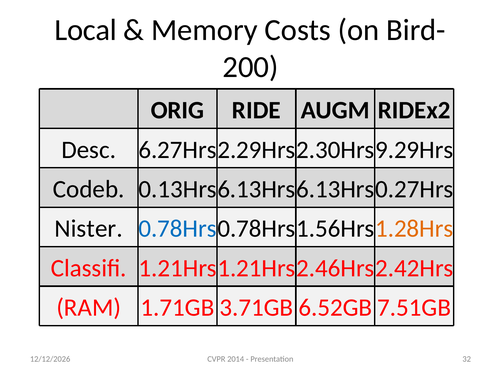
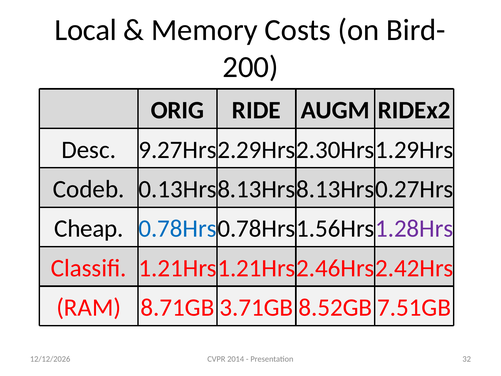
6.27Hrs: 6.27Hrs -> 9.27Hrs (177, 150)
9.29Hrs: 9.29Hrs -> 1.29Hrs (414, 150)
6.13Hrs: 6.13Hrs -> 8.13Hrs (256, 189)
6.13Hrs: 6.13Hrs -> 8.13Hrs (335, 189)
Nister: Nister -> Cheap (89, 229)
1.28Hrs colour: orange -> purple (414, 229)
1.71GB: 1.71GB -> 8.71GB (177, 307)
6.52GB: 6.52GB -> 8.52GB (335, 307)
